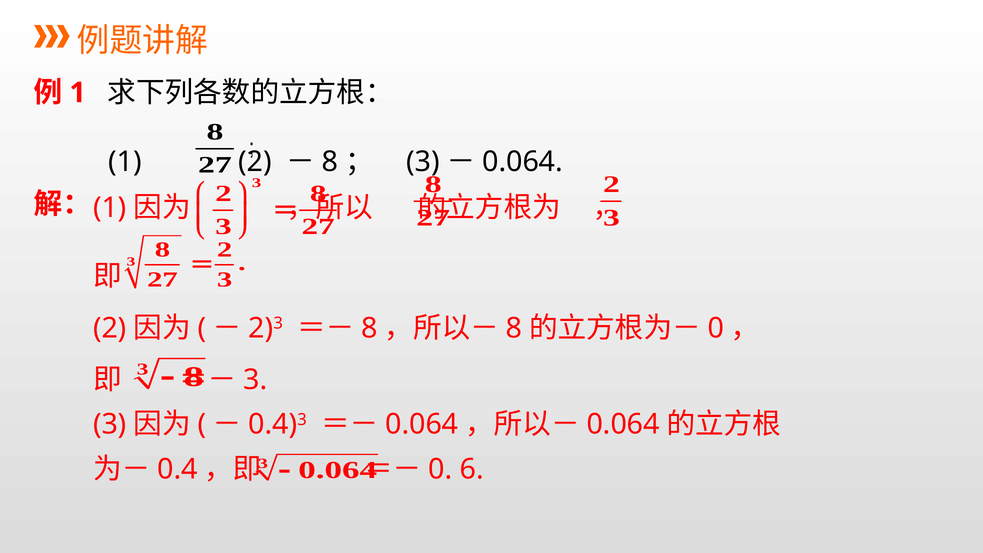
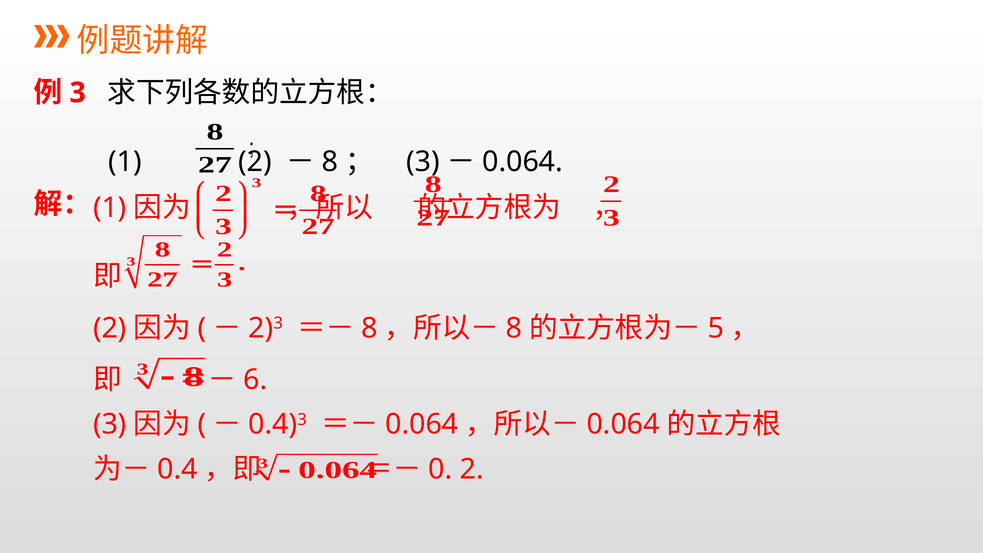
1: 1 -> 3 (78, 93)
0: 0 -> 5 (716, 328)
3: 3 -> 6 (255, 380)
6: 6 -> 2 (472, 469)
